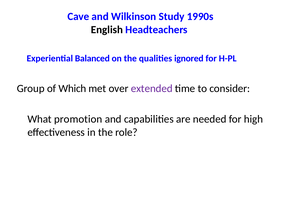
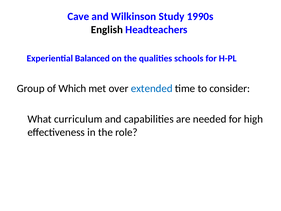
ignored: ignored -> schools (189, 58)
extended colour: purple -> blue (152, 88)
promotion: promotion -> curriculum (78, 119)
